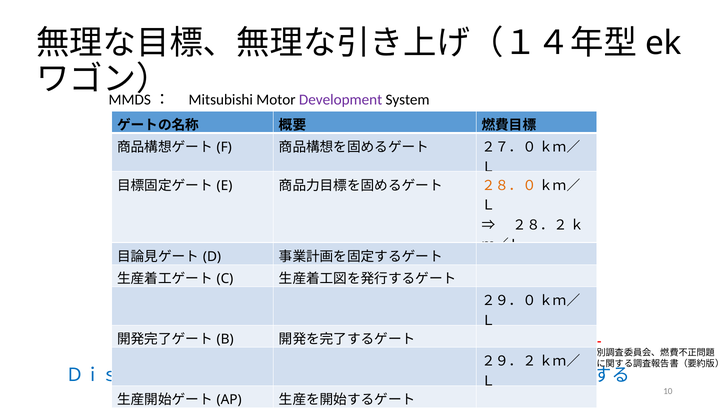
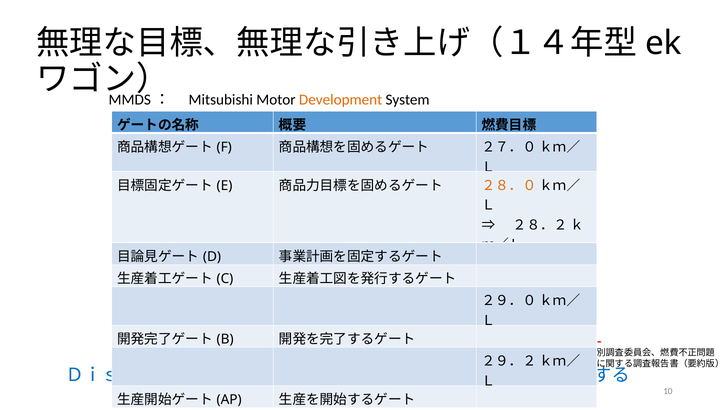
Development colour: purple -> orange (341, 100)
